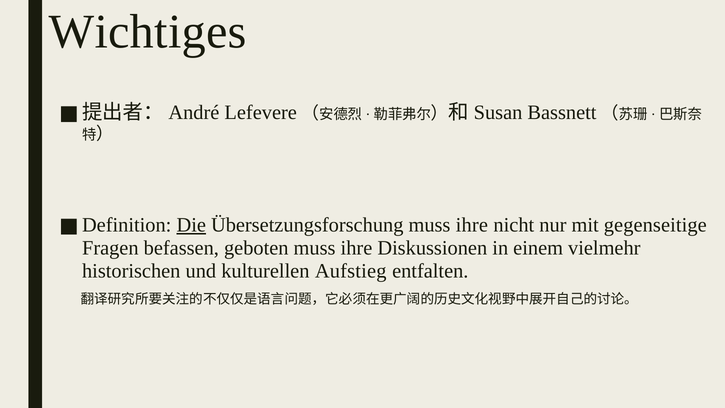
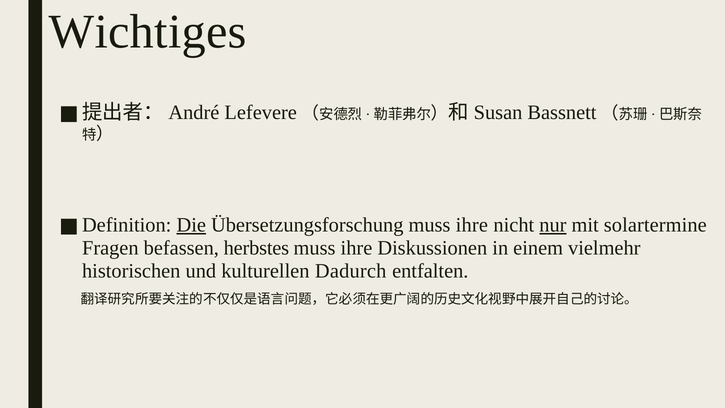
nur underline: none -> present (553, 225)
gegenseitige: gegenseitige -> solartermine (655, 225)
geboten: geboten -> herbstes (256, 248)
Aufstieg: Aufstieg -> Dadurch (351, 271)
